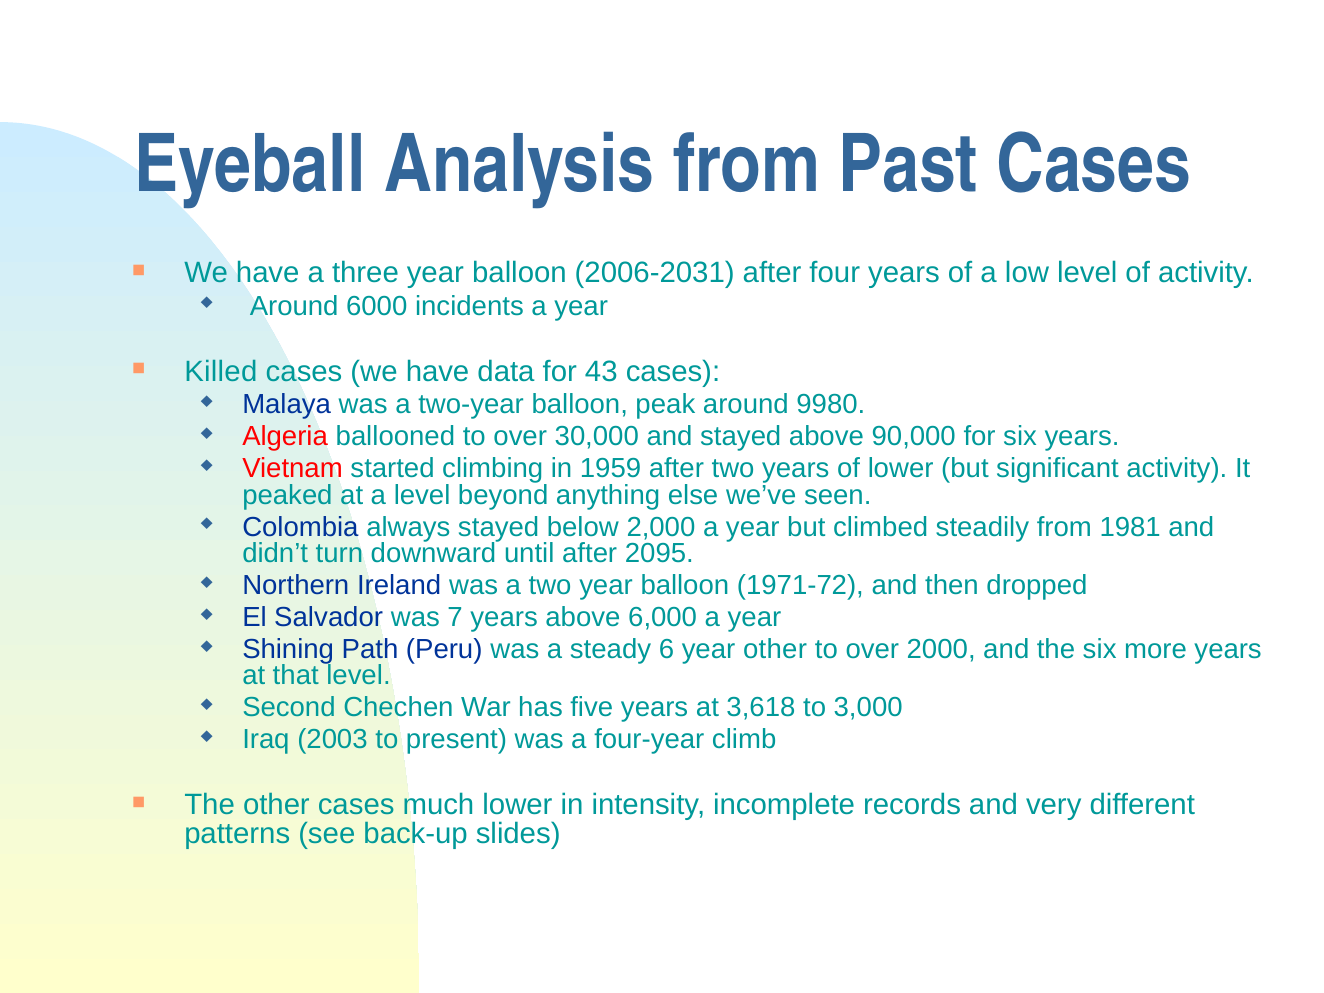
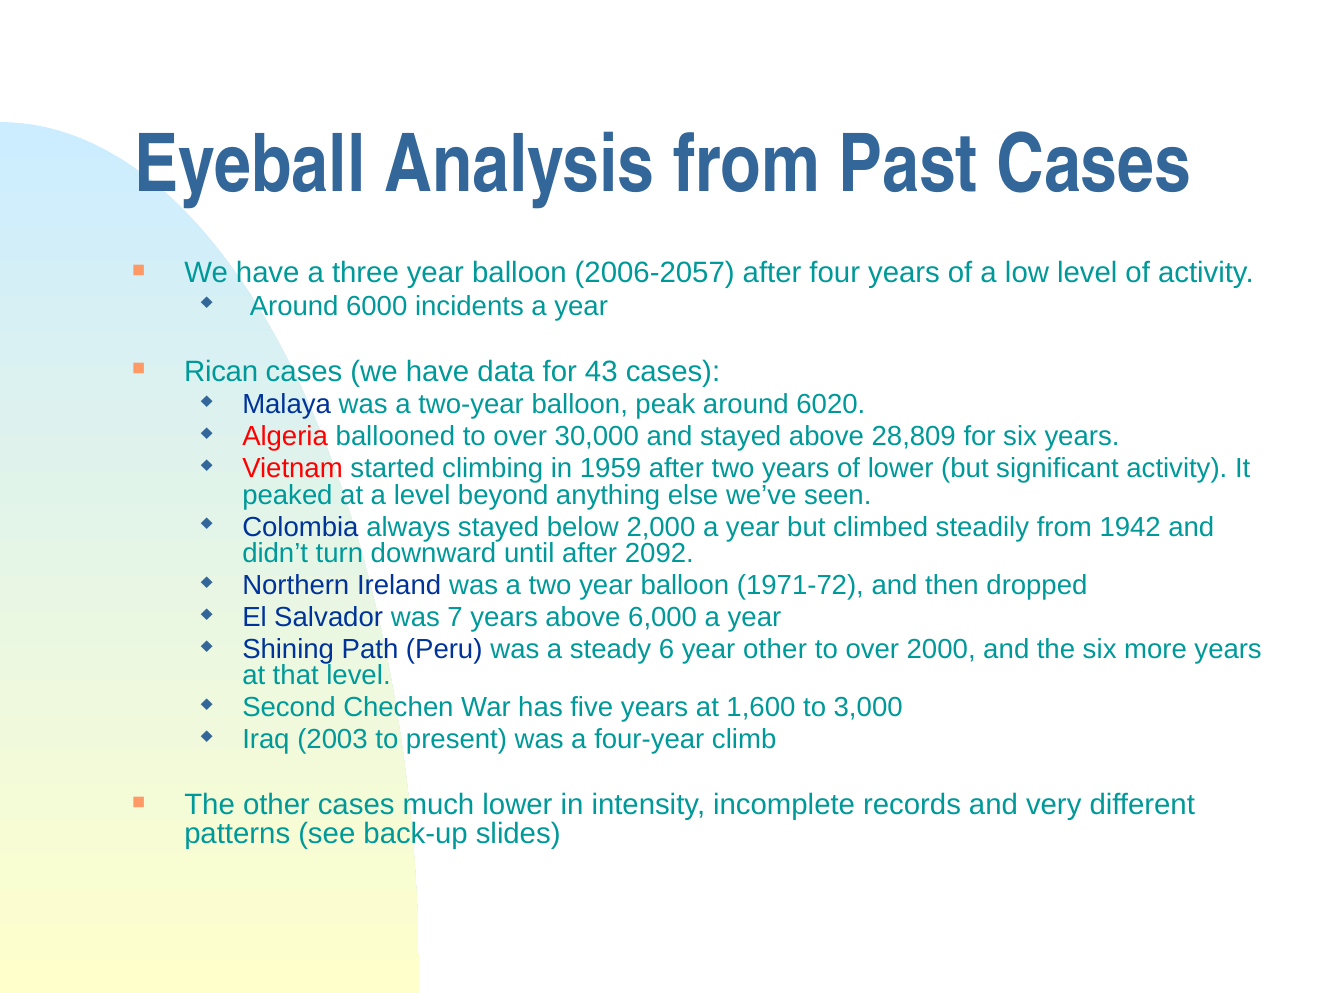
2006-2031: 2006-2031 -> 2006-2057 (655, 273)
Killed: Killed -> Rican (221, 371)
9980: 9980 -> 6020 (831, 404)
90,000: 90,000 -> 28,809 (914, 436)
1981: 1981 -> 1942 (1130, 527)
2095: 2095 -> 2092 (659, 553)
3,618: 3,618 -> 1,600 (761, 708)
